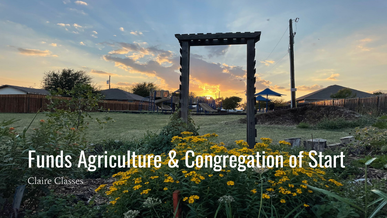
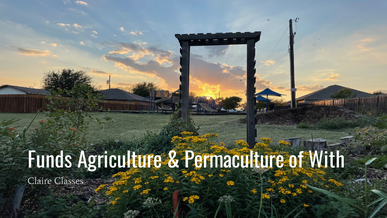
Congregation: Congregation -> Permaculture (234, 161)
Start: Start -> With (327, 161)
